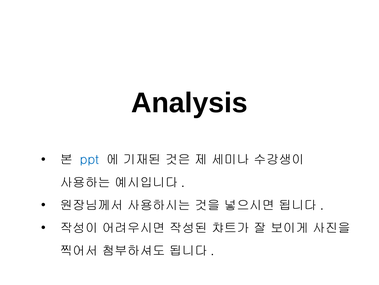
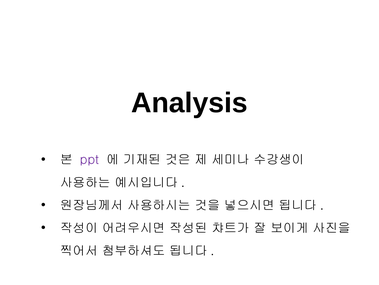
ppt colour: blue -> purple (89, 159)
